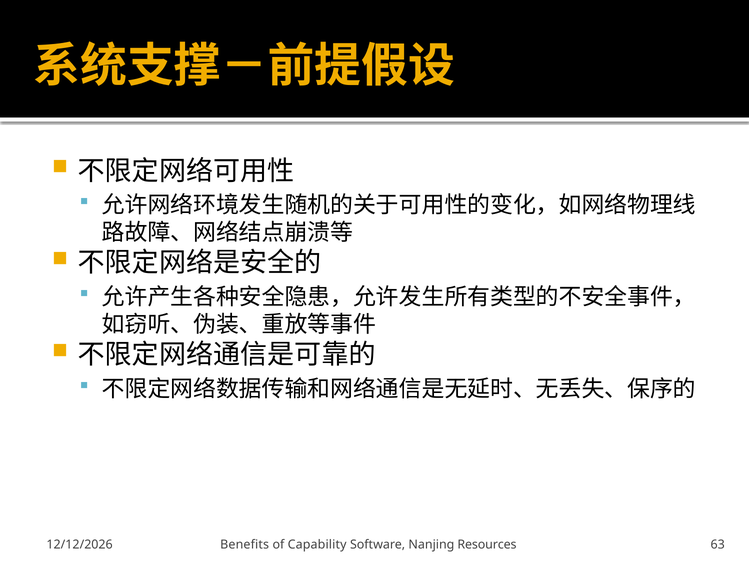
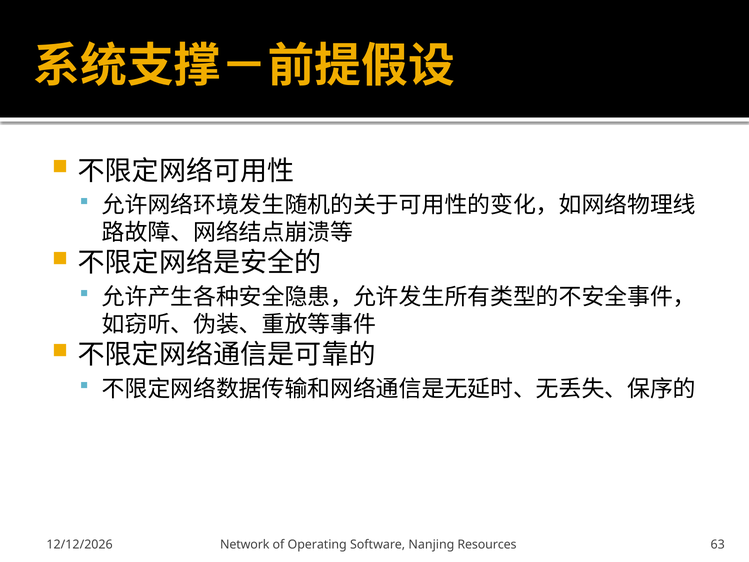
Benefits: Benefits -> Network (245, 544)
Capability: Capability -> Operating (317, 544)
